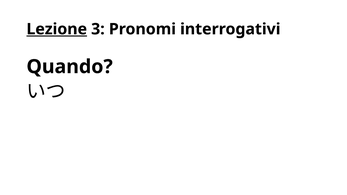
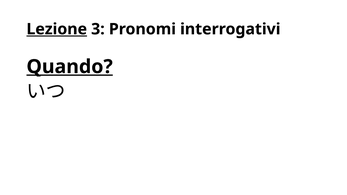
Quando underline: none -> present (70, 67)
